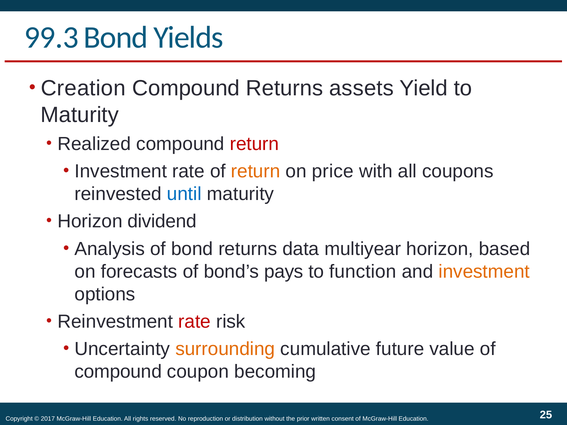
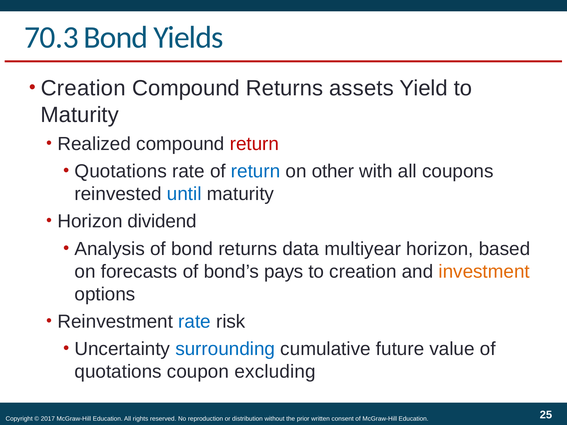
99.3: 99.3 -> 70.3 (51, 38)
Investment: Investment -> Quotations (121, 171)
return colour: orange -> blue (256, 171)
price: price -> other (333, 171)
to function: function -> creation (363, 272)
rate colour: red -> blue (195, 322)
surrounding colour: orange -> blue (225, 349)
compound: compound -> quotations (118, 372)
becoming: becoming -> excluding (275, 372)
